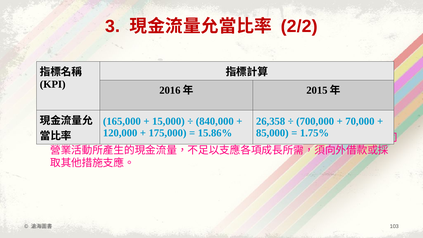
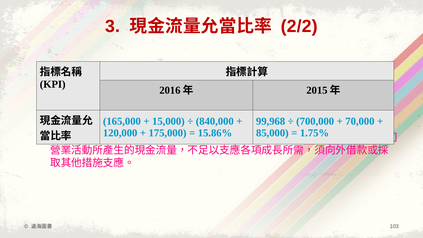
26,358: 26,358 -> 99,968 (271, 121)
